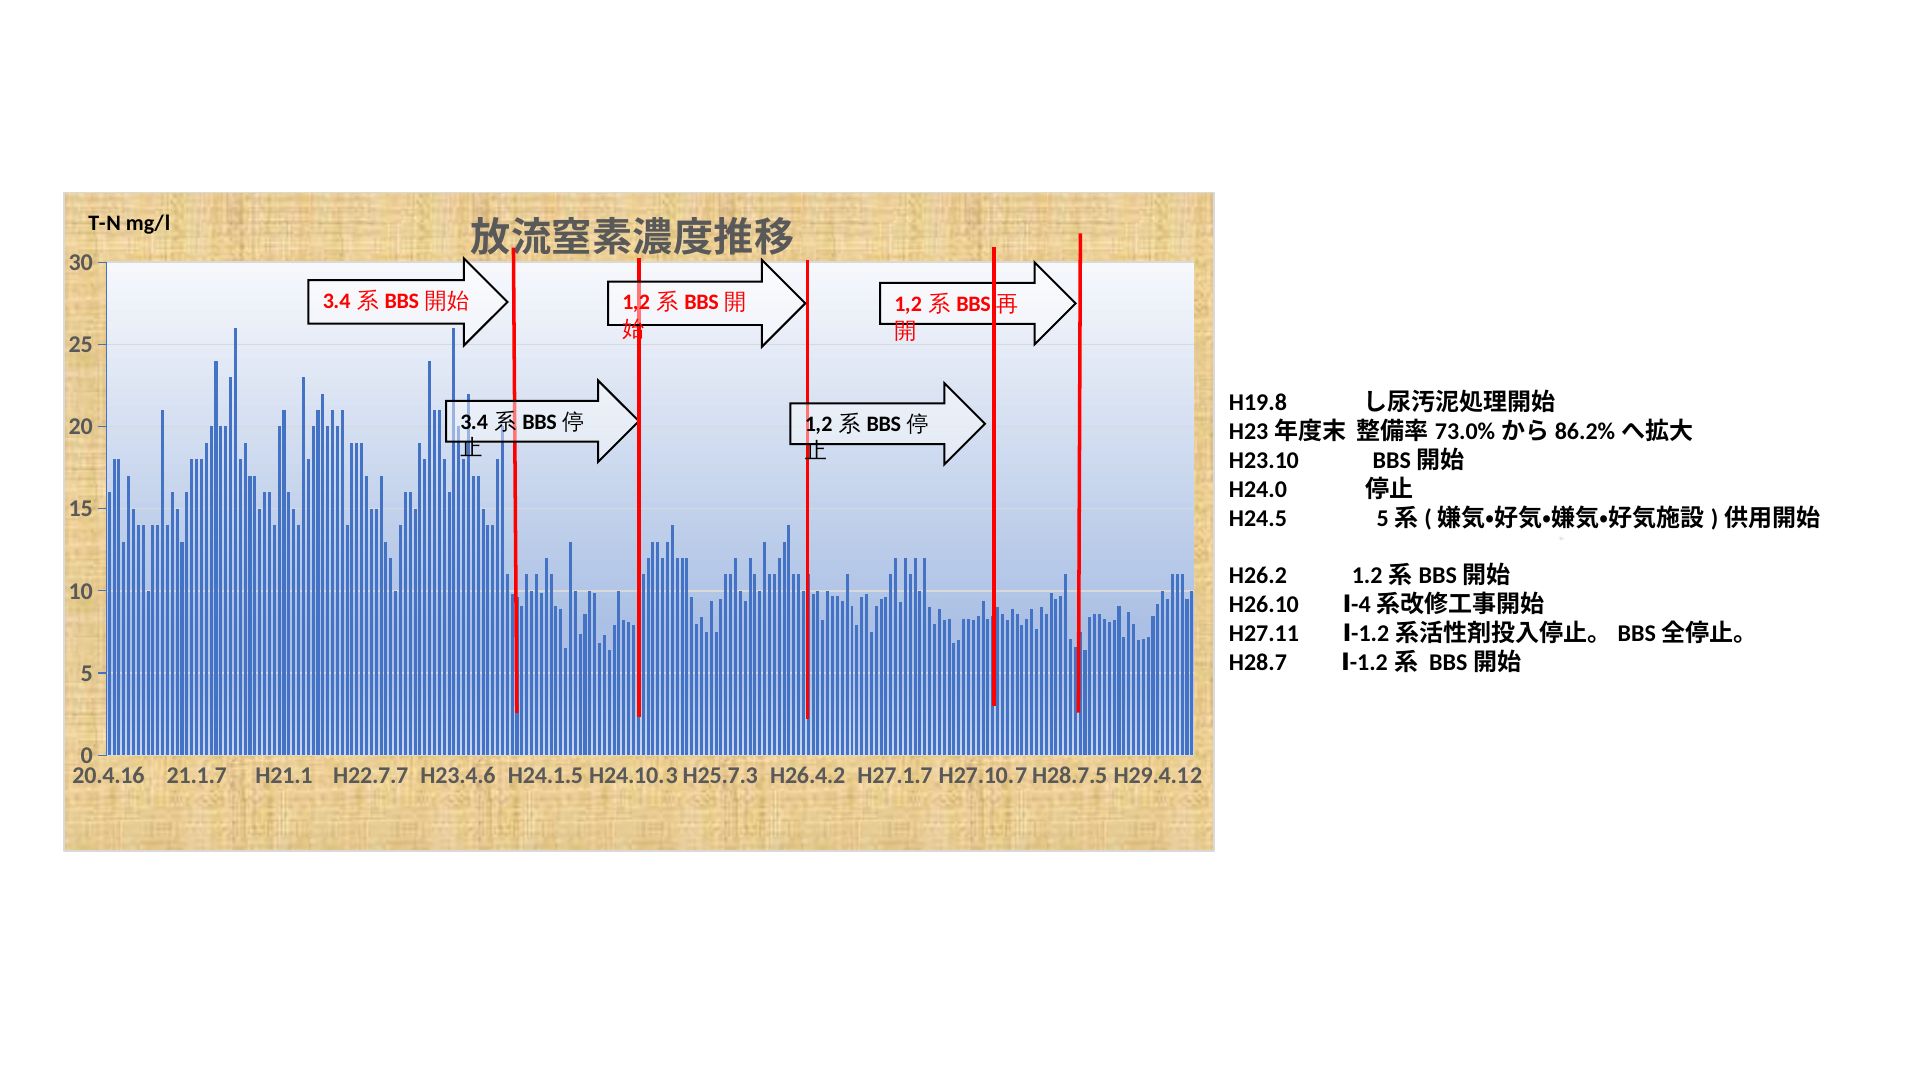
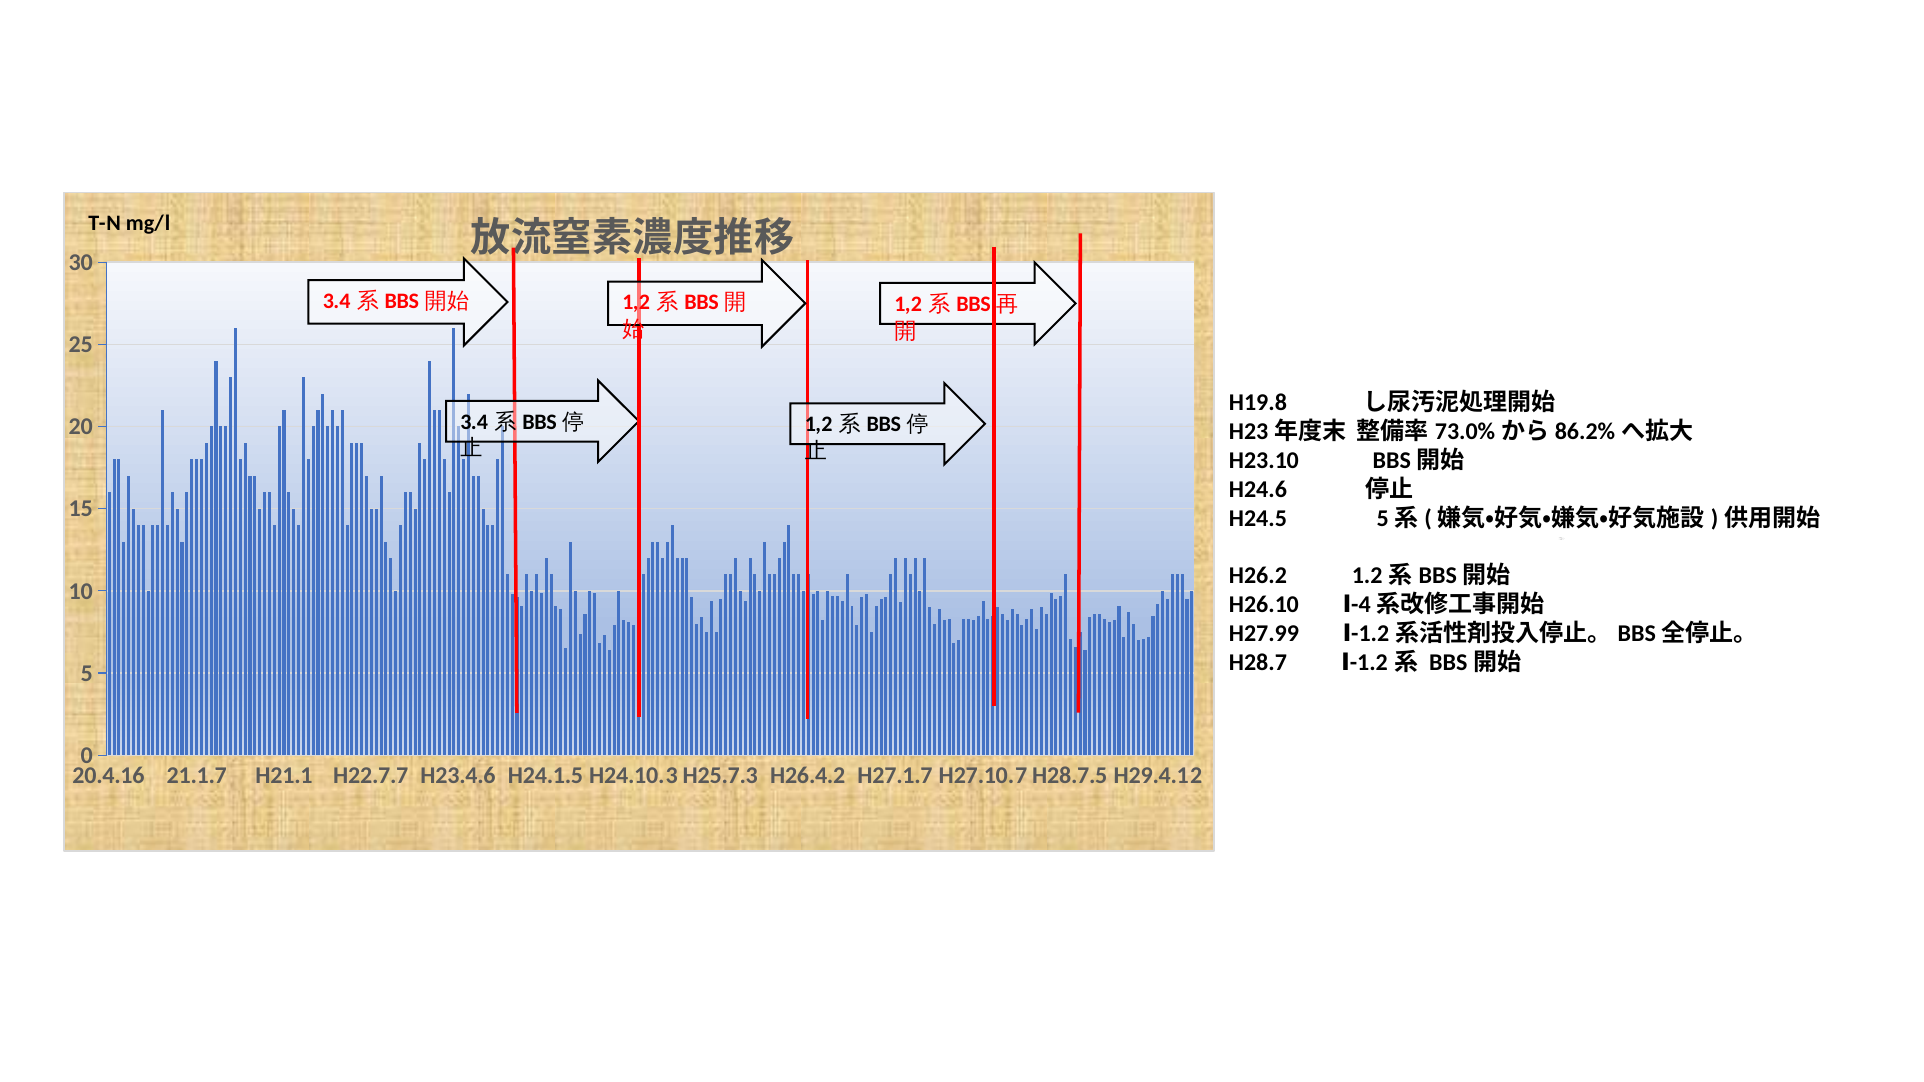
H24.0: H24.0 -> H24.6 (1258, 489)
H27.11: H27.11 -> H27.99 (1264, 634)
